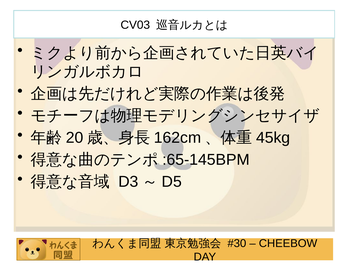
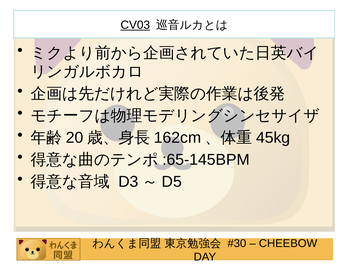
CV03 underline: none -> present (135, 25)
